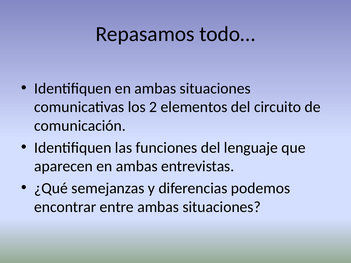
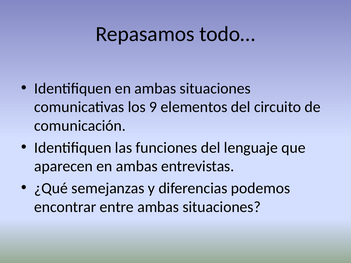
2: 2 -> 9 (153, 107)
